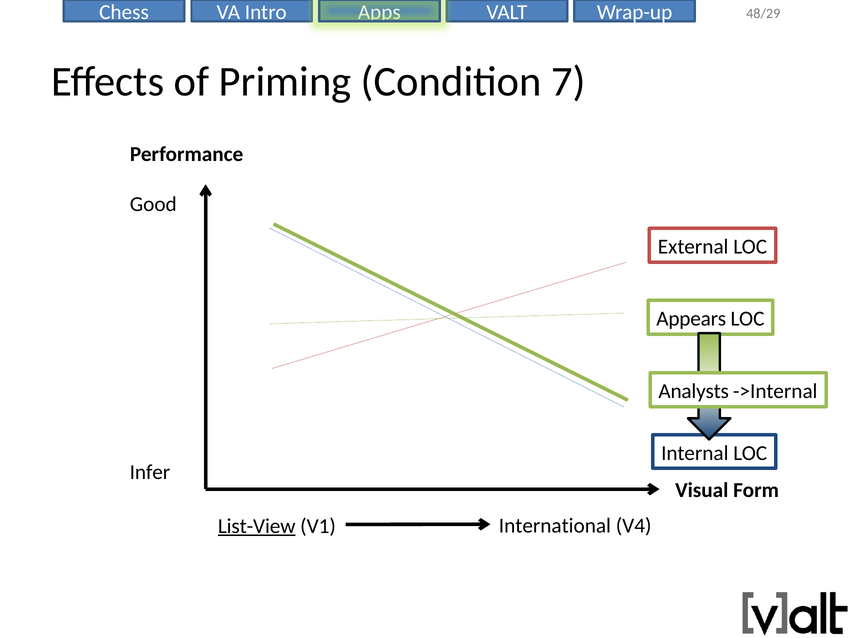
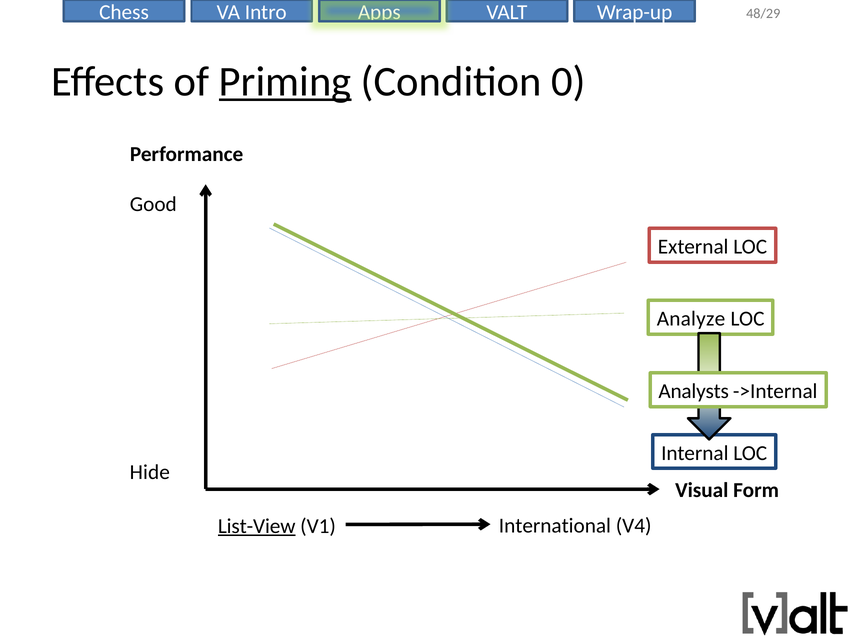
Priming underline: none -> present (285, 82)
7: 7 -> 0 (569, 82)
Appears: Appears -> Analyze (691, 319)
Infer: Infer -> Hide (150, 472)
